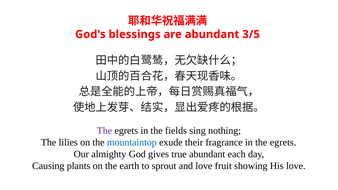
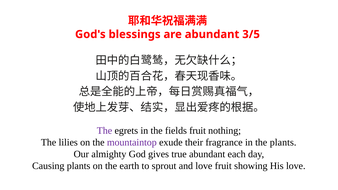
fields sing: sing -> fruit (198, 131)
mountaintop colour: blue -> purple (132, 142)
in the egrets: egrets -> plants (283, 142)
